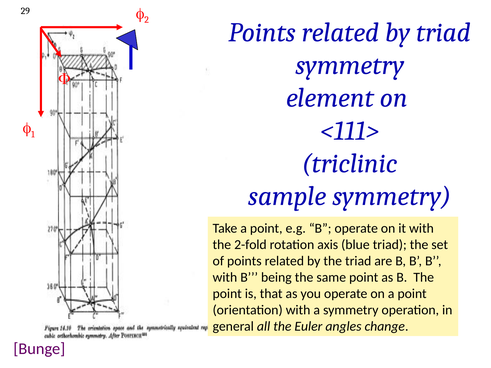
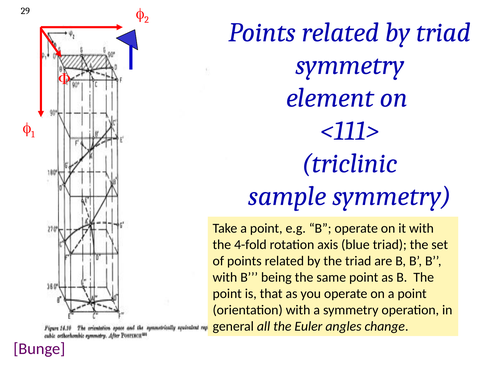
2-fold: 2-fold -> 4-fold (250, 245)
